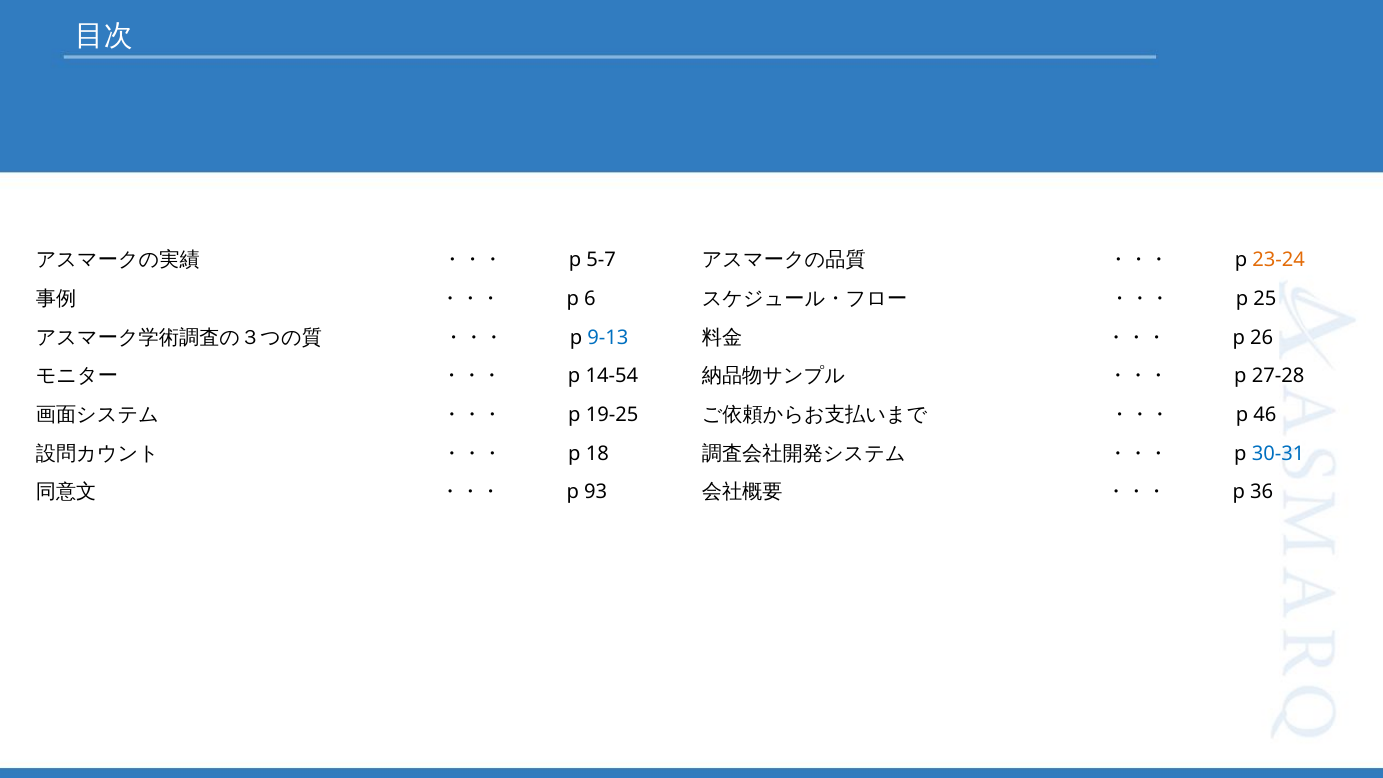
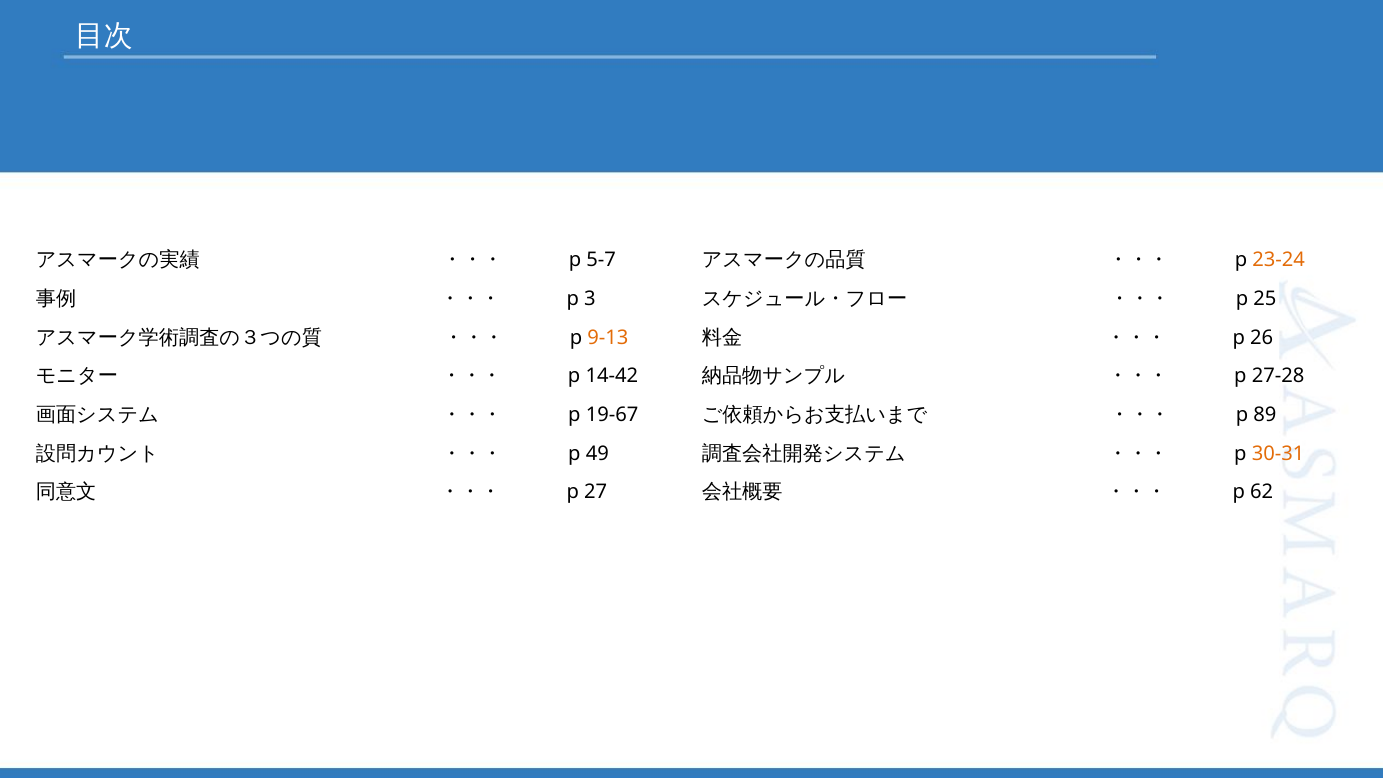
6: 6 -> 3 (590, 299)
9-13 colour: blue -> orange (608, 337)
14-54: 14-54 -> 14-42 (612, 376)
19-25: 19-25 -> 19-67 (612, 415)
46: 46 -> 89 (1265, 415)
18: 18 -> 49 (597, 453)
30-31 colour: blue -> orange (1278, 453)
93: 93 -> 27 (596, 492)
36: 36 -> 62 (1262, 492)
